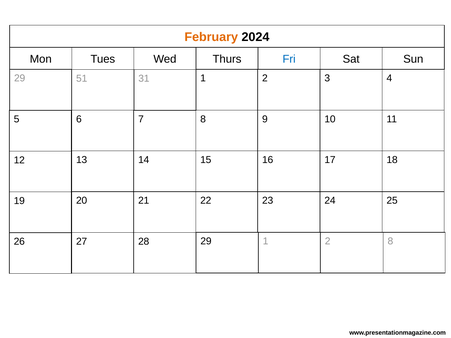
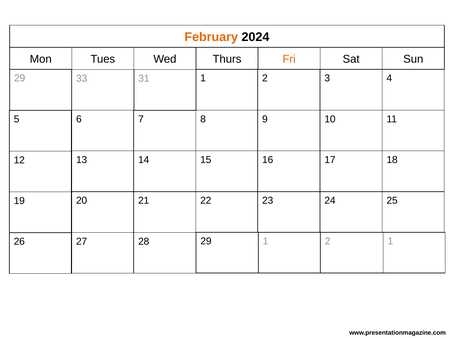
Fri colour: blue -> orange (289, 59)
51: 51 -> 33 (82, 78)
29 8: 8 -> 1 (390, 241)
